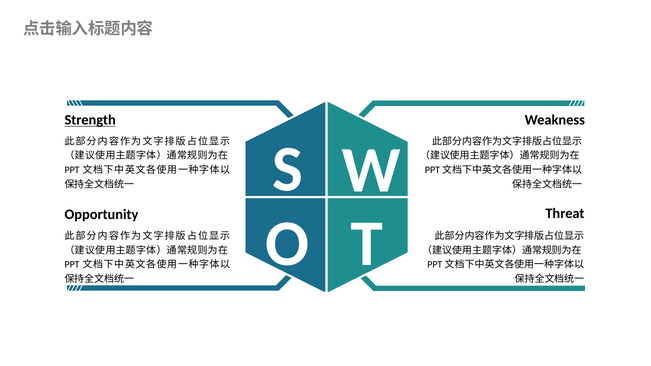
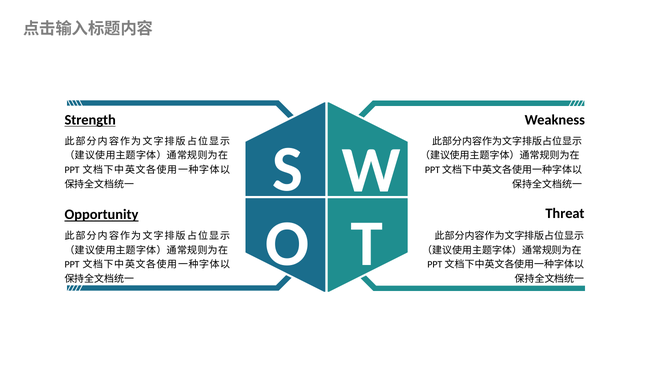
Opportunity underline: none -> present (101, 215)
